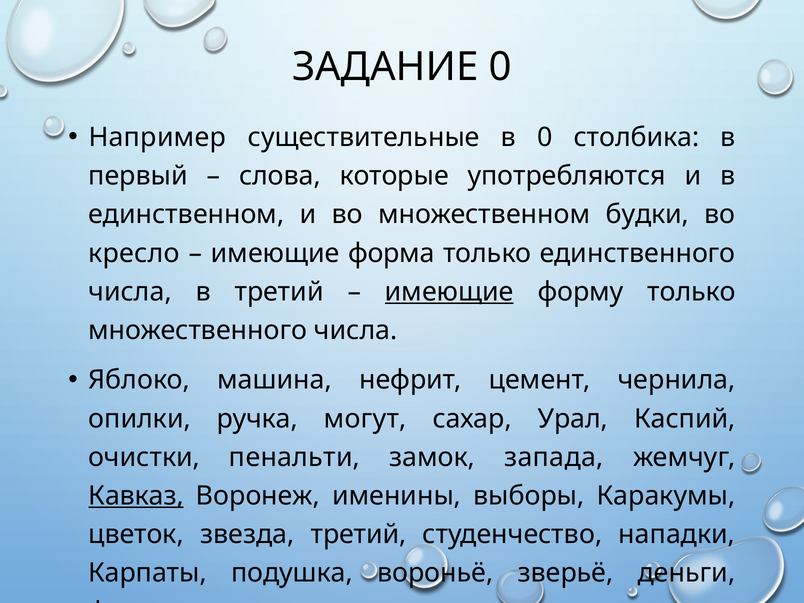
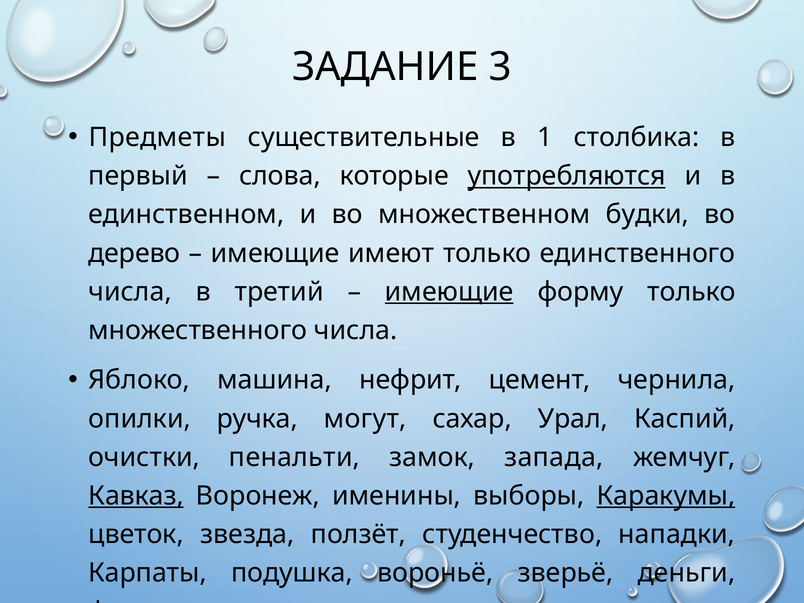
ЗАДАНИЕ 0: 0 -> 3 (500, 67)
Например: Например -> Предметы (157, 137)
в 0: 0 -> 1 (545, 137)
употребляются underline: none -> present (567, 176)
кресло: кресло -> дерево (134, 253)
форма: форма -> имеют (391, 253)
Каракумы underline: none -> present (666, 496)
звезда третий: третий -> ползёт (358, 534)
